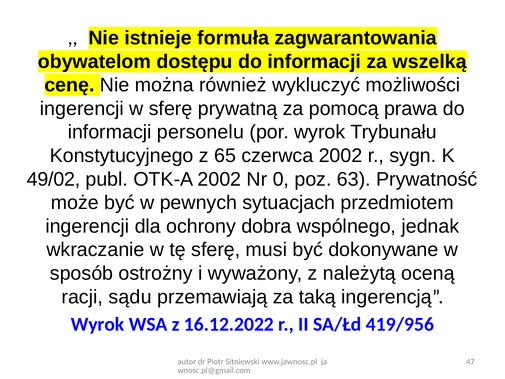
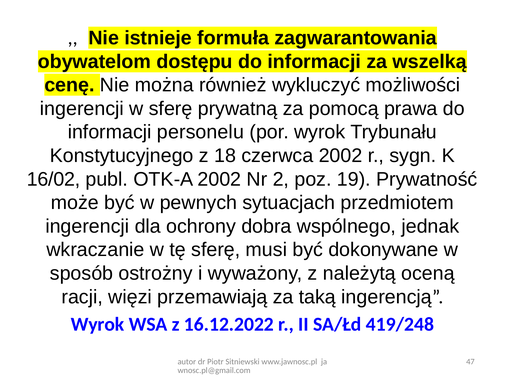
65: 65 -> 18 (225, 156)
49/02: 49/02 -> 16/02 (54, 179)
0: 0 -> 2 (281, 179)
63: 63 -> 19 (354, 179)
sądu: sądu -> więzi (130, 297)
419/956: 419/956 -> 419/248 (400, 324)
